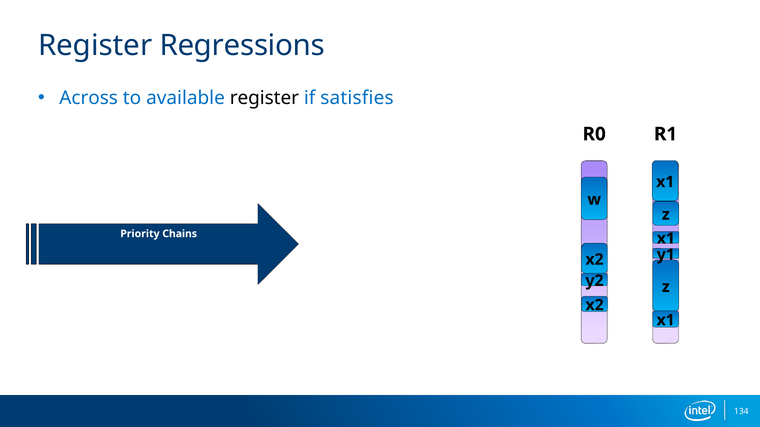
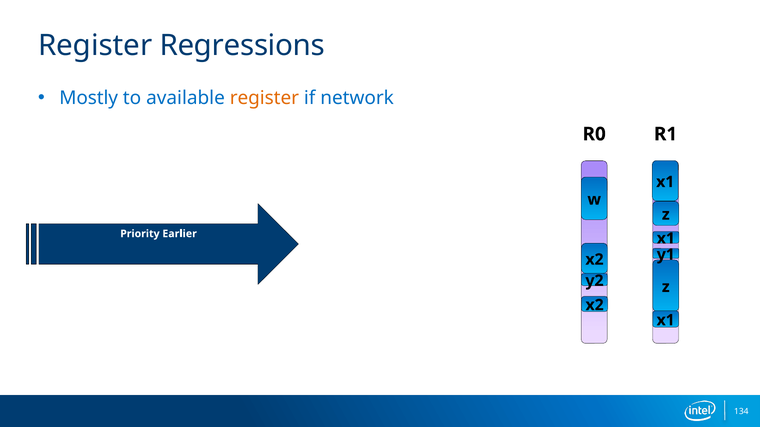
Across: Across -> Mostly (89, 98)
register colour: black -> orange (264, 98)
satisfies: satisfies -> network (357, 98)
Chains: Chains -> Earlier (180, 234)
